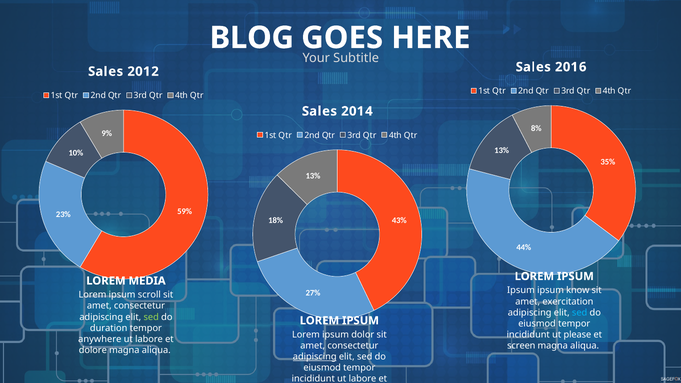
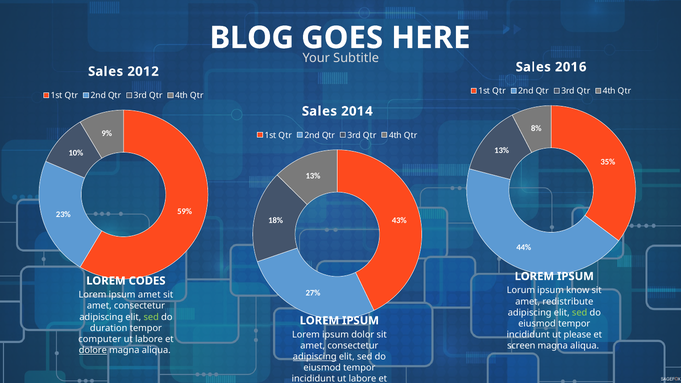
MEDIA: MEDIA -> CODES (147, 281)
Ipsum: Ipsum -> Lorum (521, 290)
ipsum scroll: scroll -> amet (149, 295)
exercitation: exercitation -> redistribute (568, 302)
sed colour: light blue -> light green (580, 313)
anywhere: anywhere -> computer (100, 339)
dolore underline: none -> present (93, 350)
